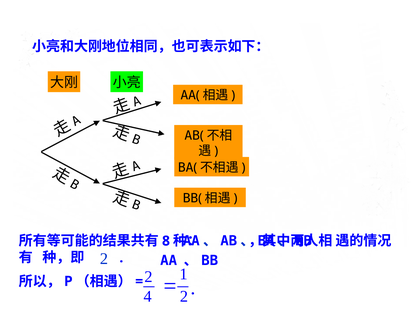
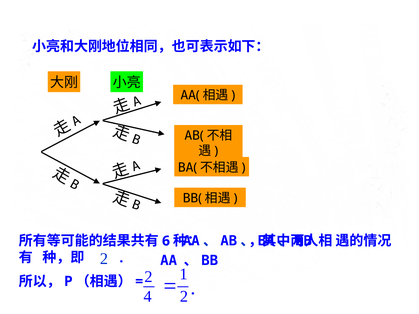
8: 8 -> 6 (166, 241)
